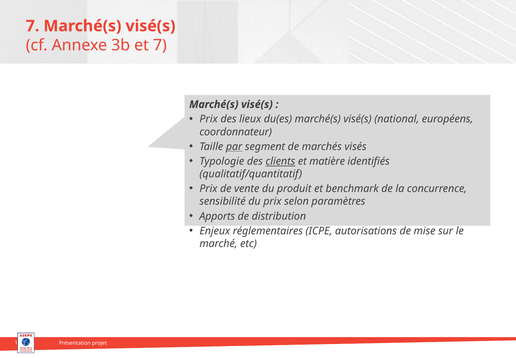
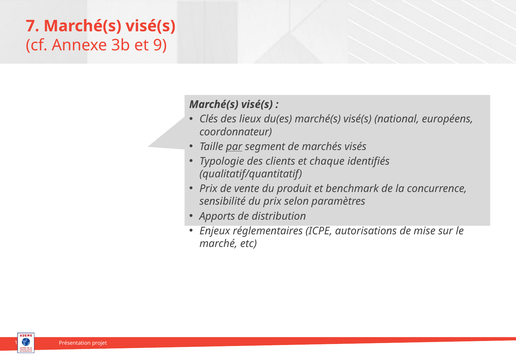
et 7: 7 -> 9 (160, 45)
Prix: Prix -> Clés (209, 119)
clients underline: present -> none (280, 161)
matière: matière -> chaque (327, 161)
